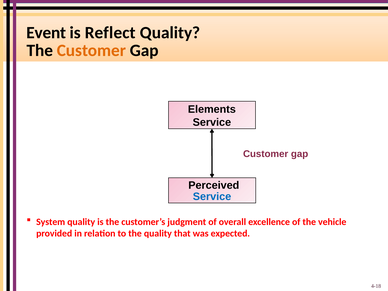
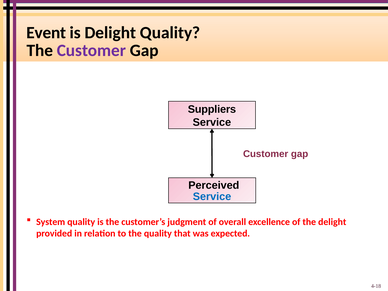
is Reflect: Reflect -> Delight (110, 33)
Customer colour: orange -> purple (91, 50)
Elements: Elements -> Suppliers (212, 109)
the vehicle: vehicle -> delight (332, 222)
